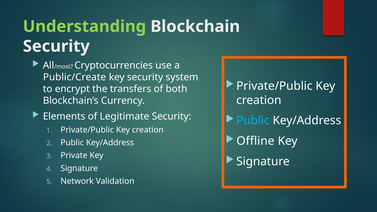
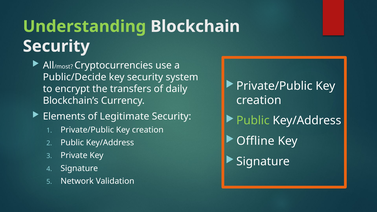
Public/Create: Public/Create -> Public/Decide (75, 77)
both: both -> daily (177, 89)
Public colour: light blue -> light green (253, 121)
